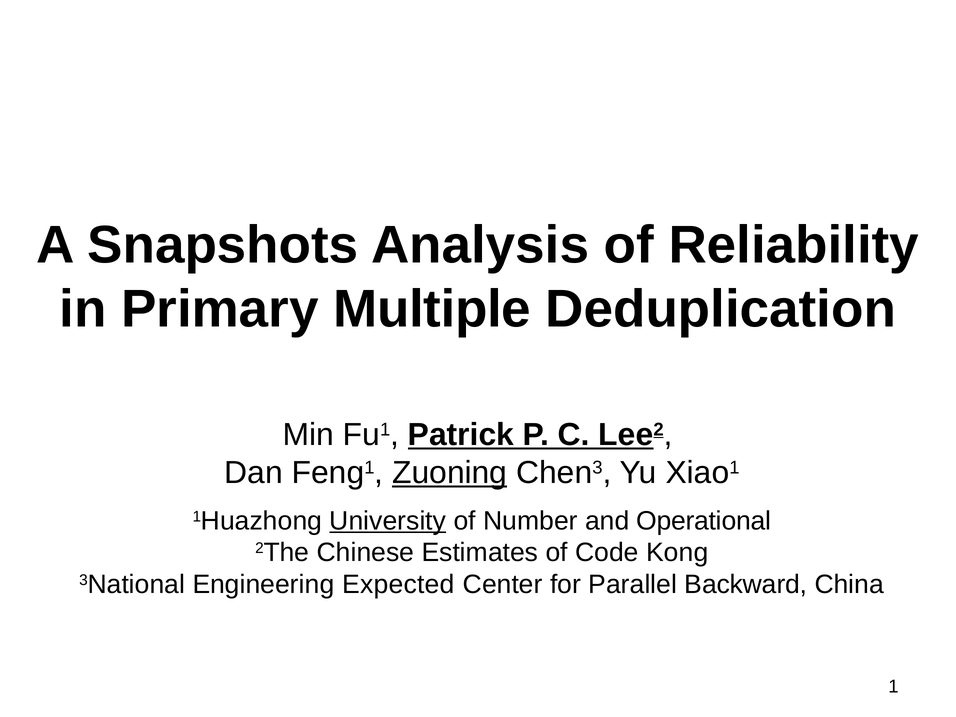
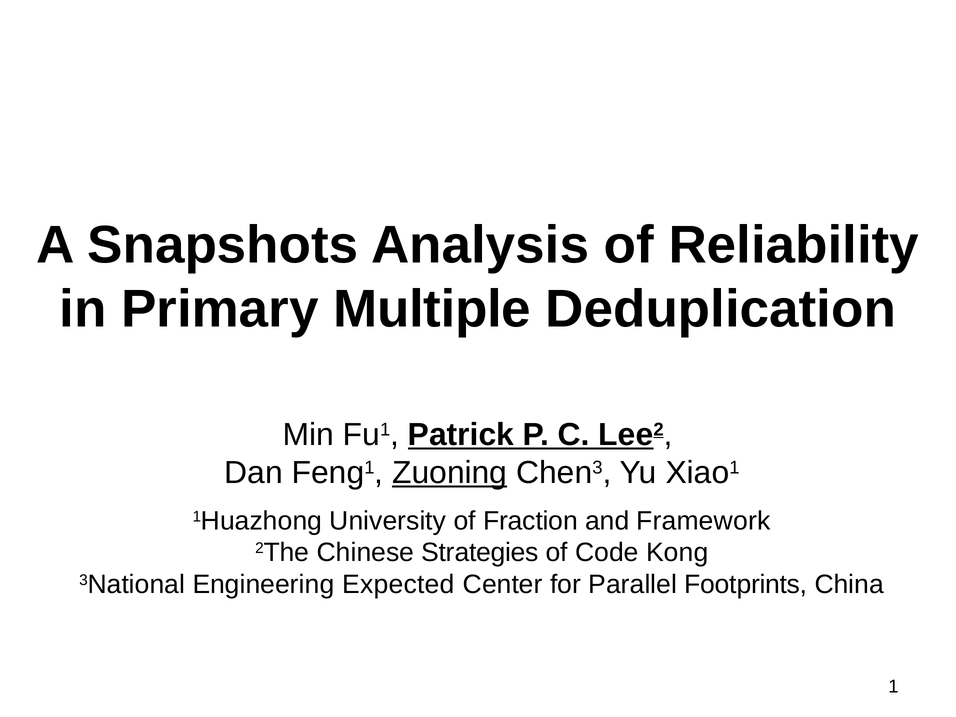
University underline: present -> none (388, 521)
Number: Number -> Fraction (530, 521)
Operational: Operational -> Framework (703, 521)
Estimates: Estimates -> Strategies (480, 553)
Backward: Backward -> Footprints (746, 585)
